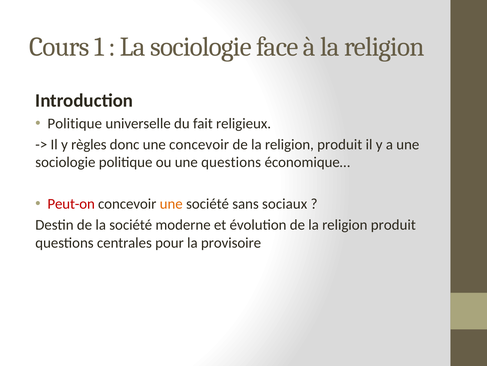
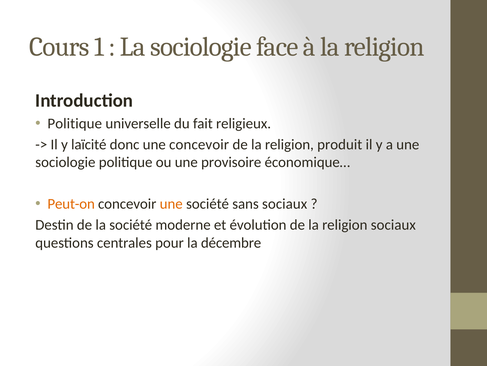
règles: règles -> laïcité (89, 144)
une questions: questions -> provisoire (231, 162)
Peut-on colour: red -> orange (71, 204)
produit: produit -> sociaux (393, 224)
provisoire: provisoire -> décembre (231, 242)
